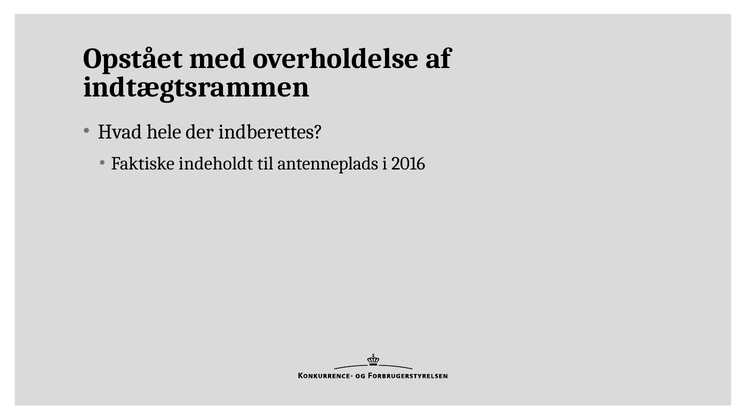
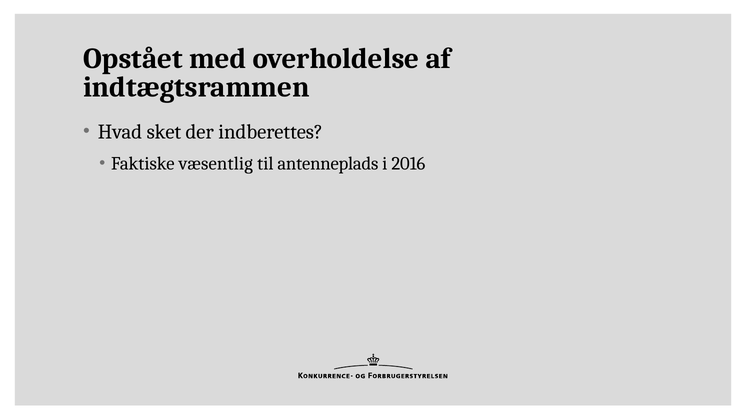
hele: hele -> sket (164, 132)
indeholdt: indeholdt -> væsentlig (216, 164)
